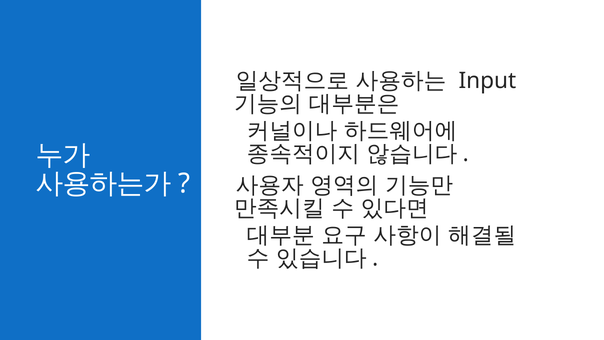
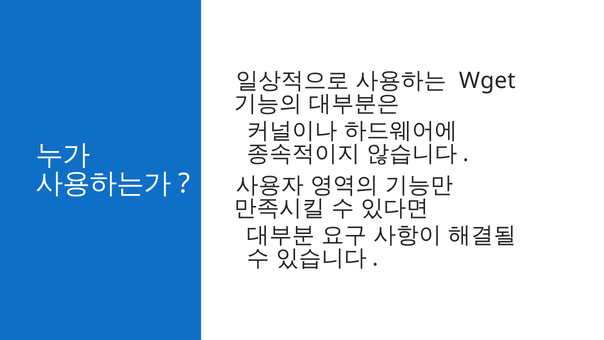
Input: Input -> Wget (487, 81)
